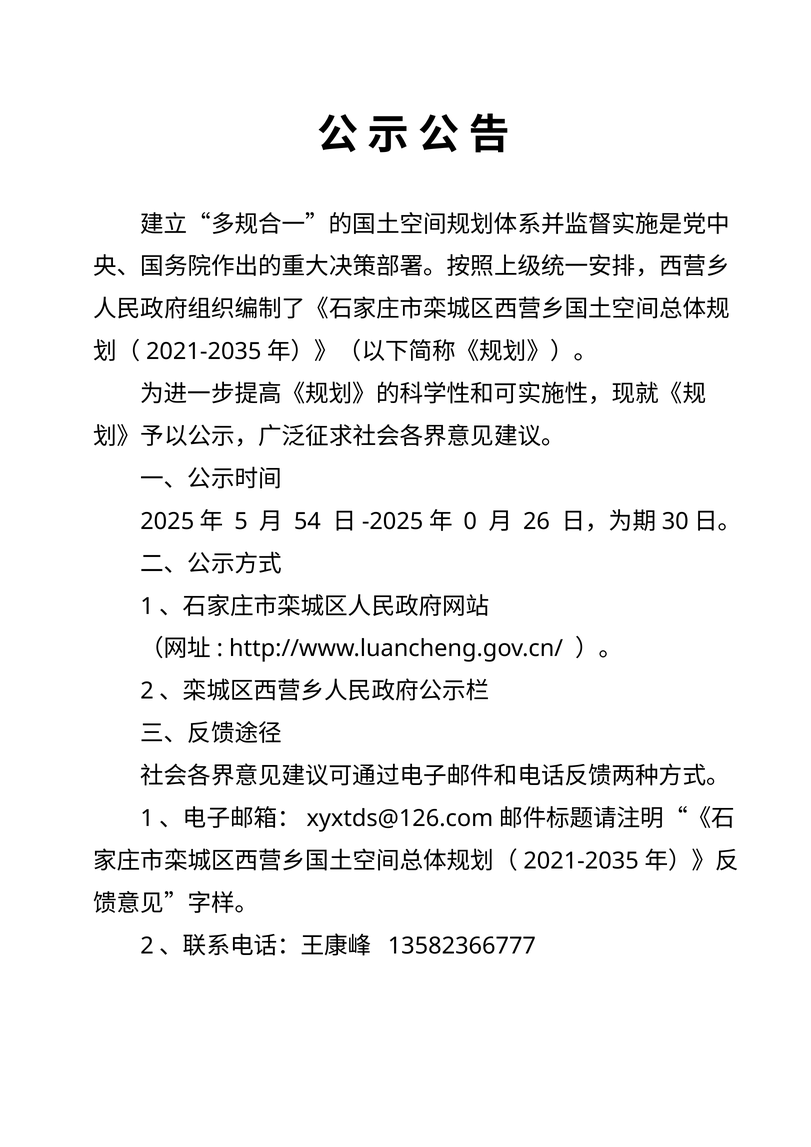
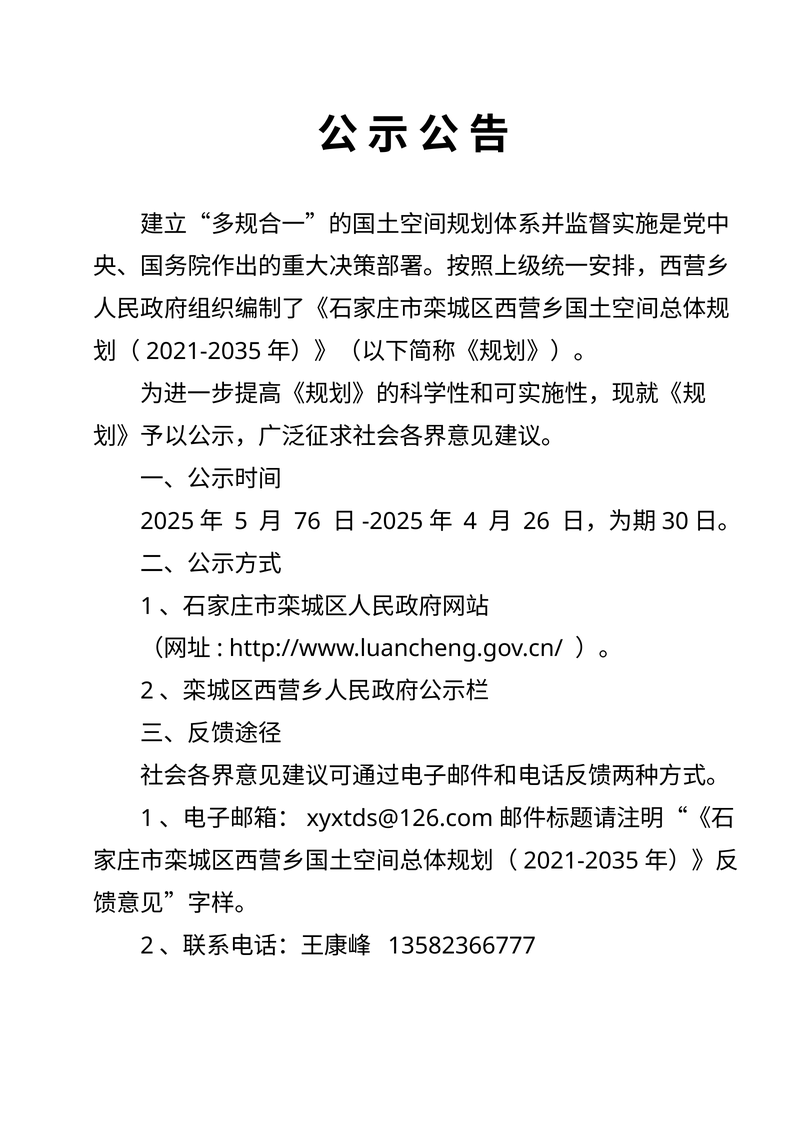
54: 54 -> 76 (307, 521)
0: 0 -> 4 (470, 521)
